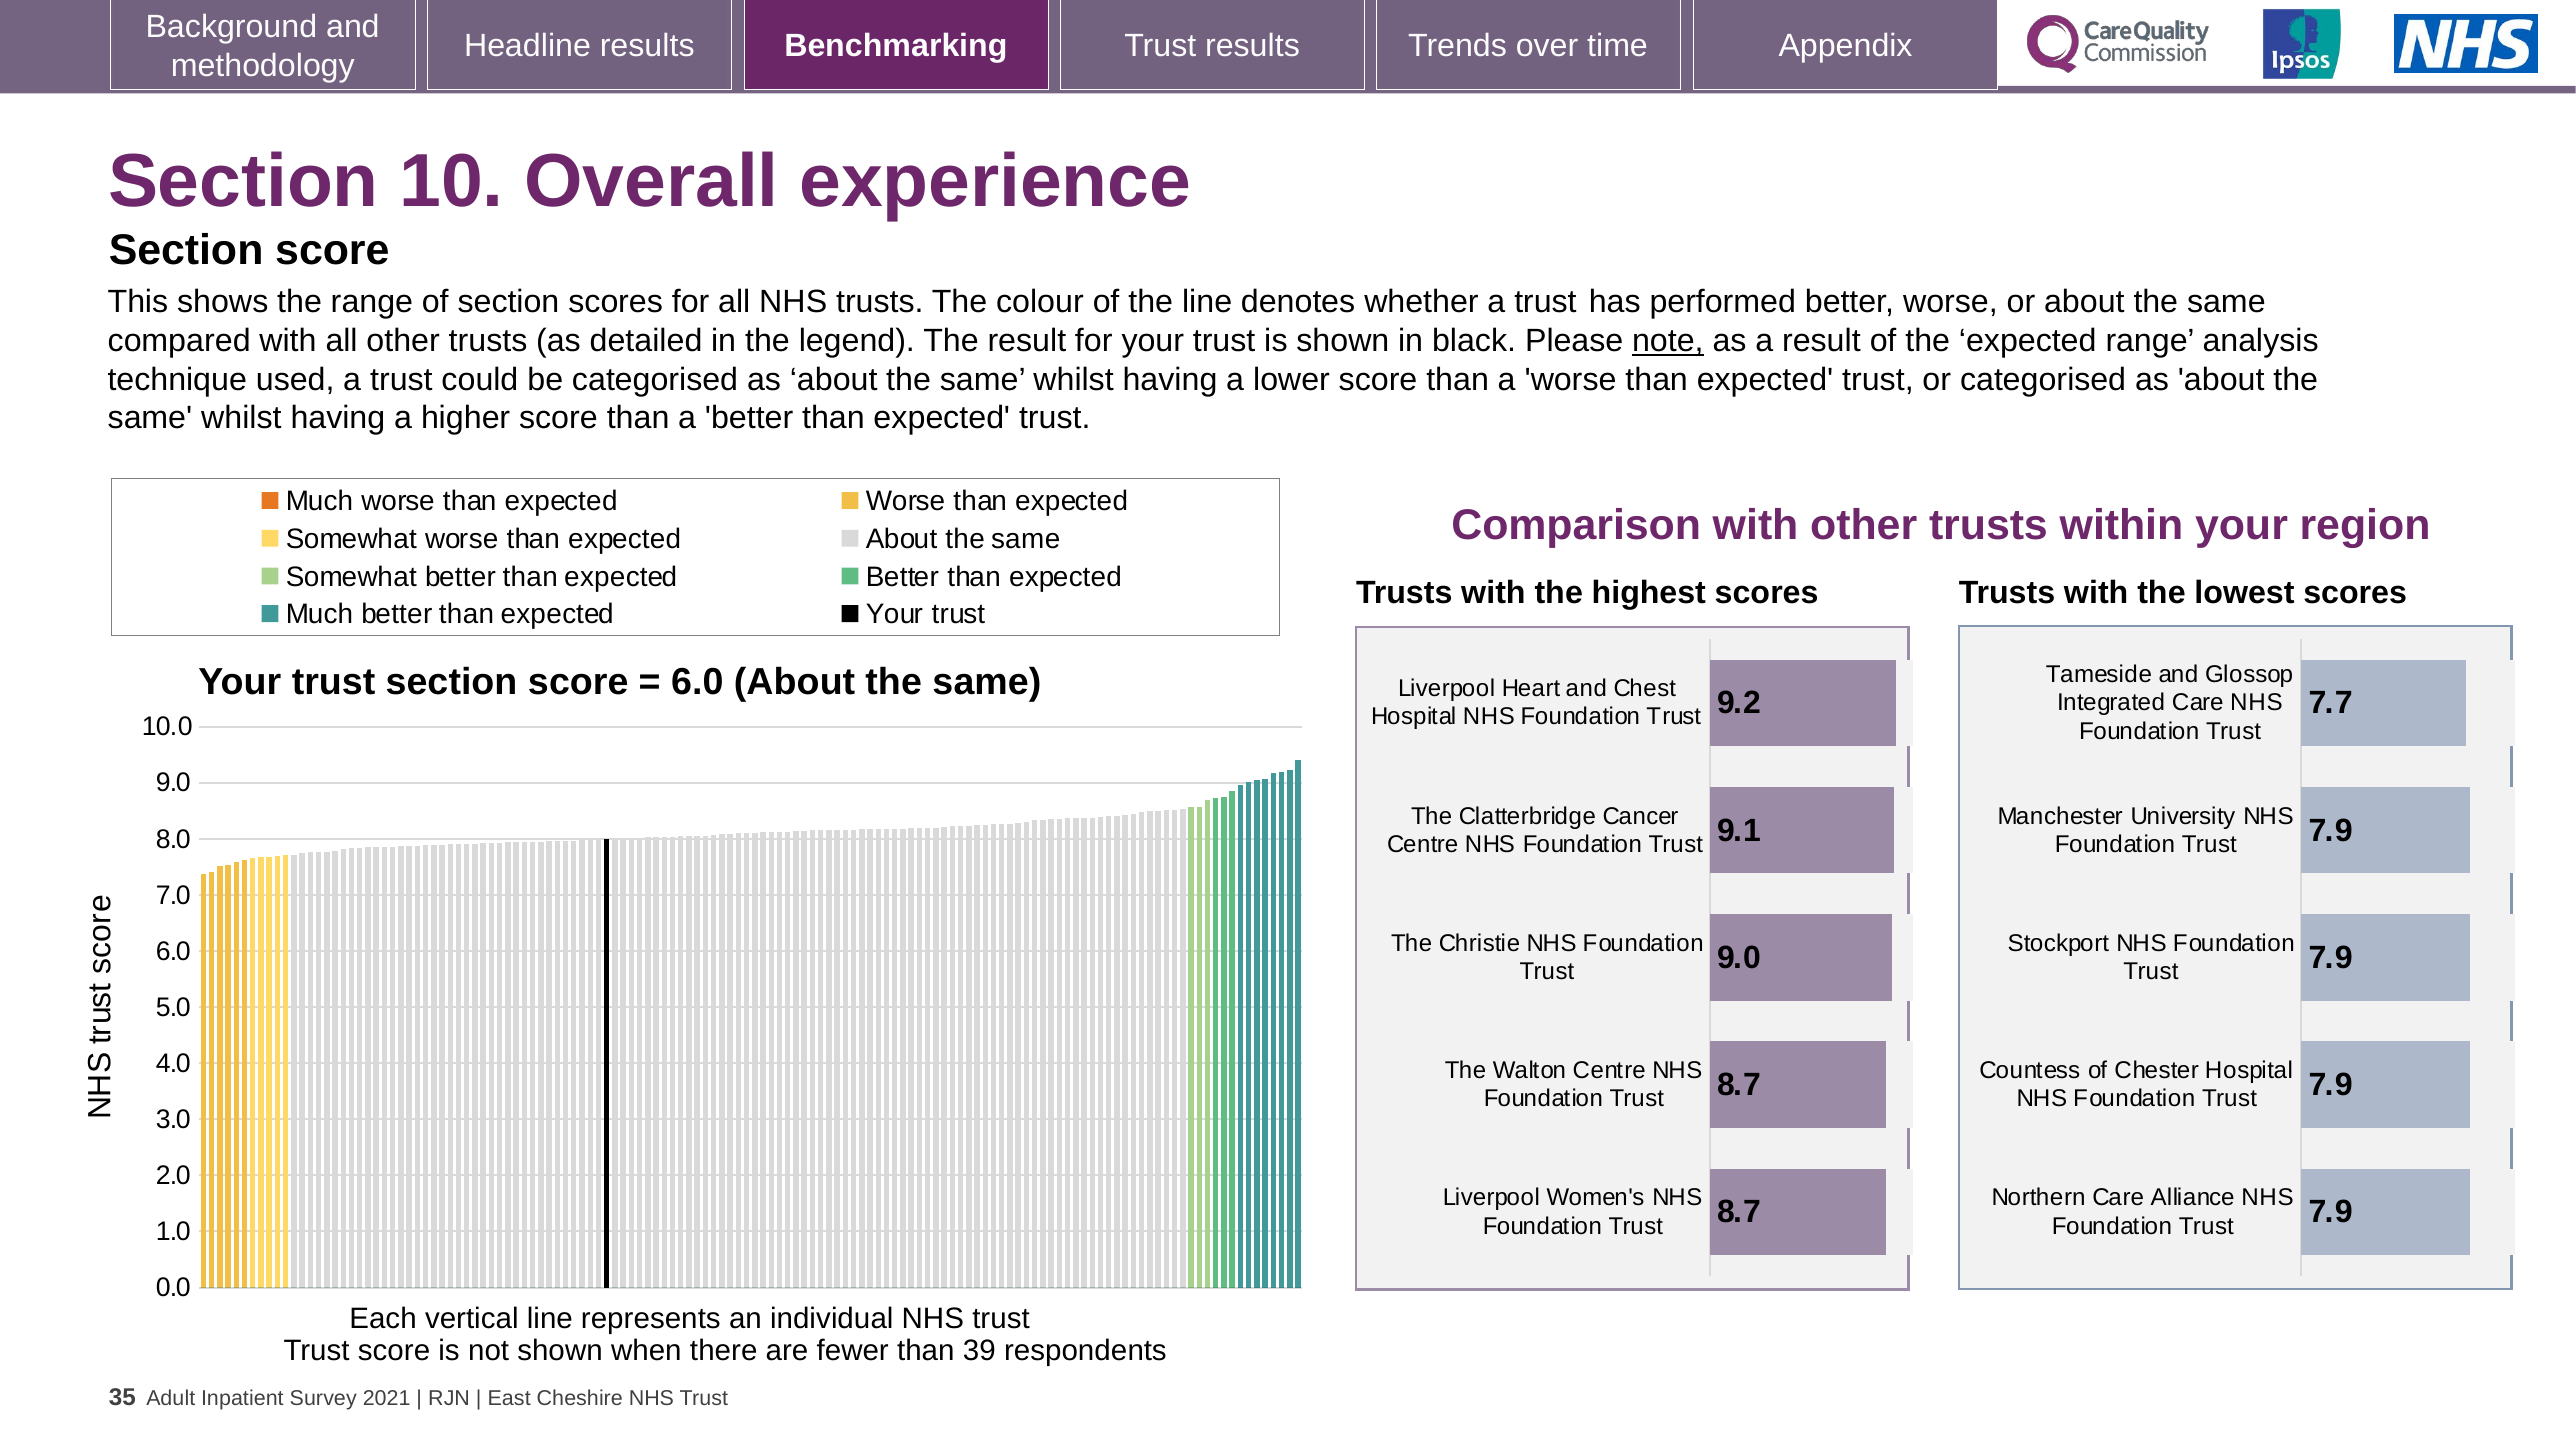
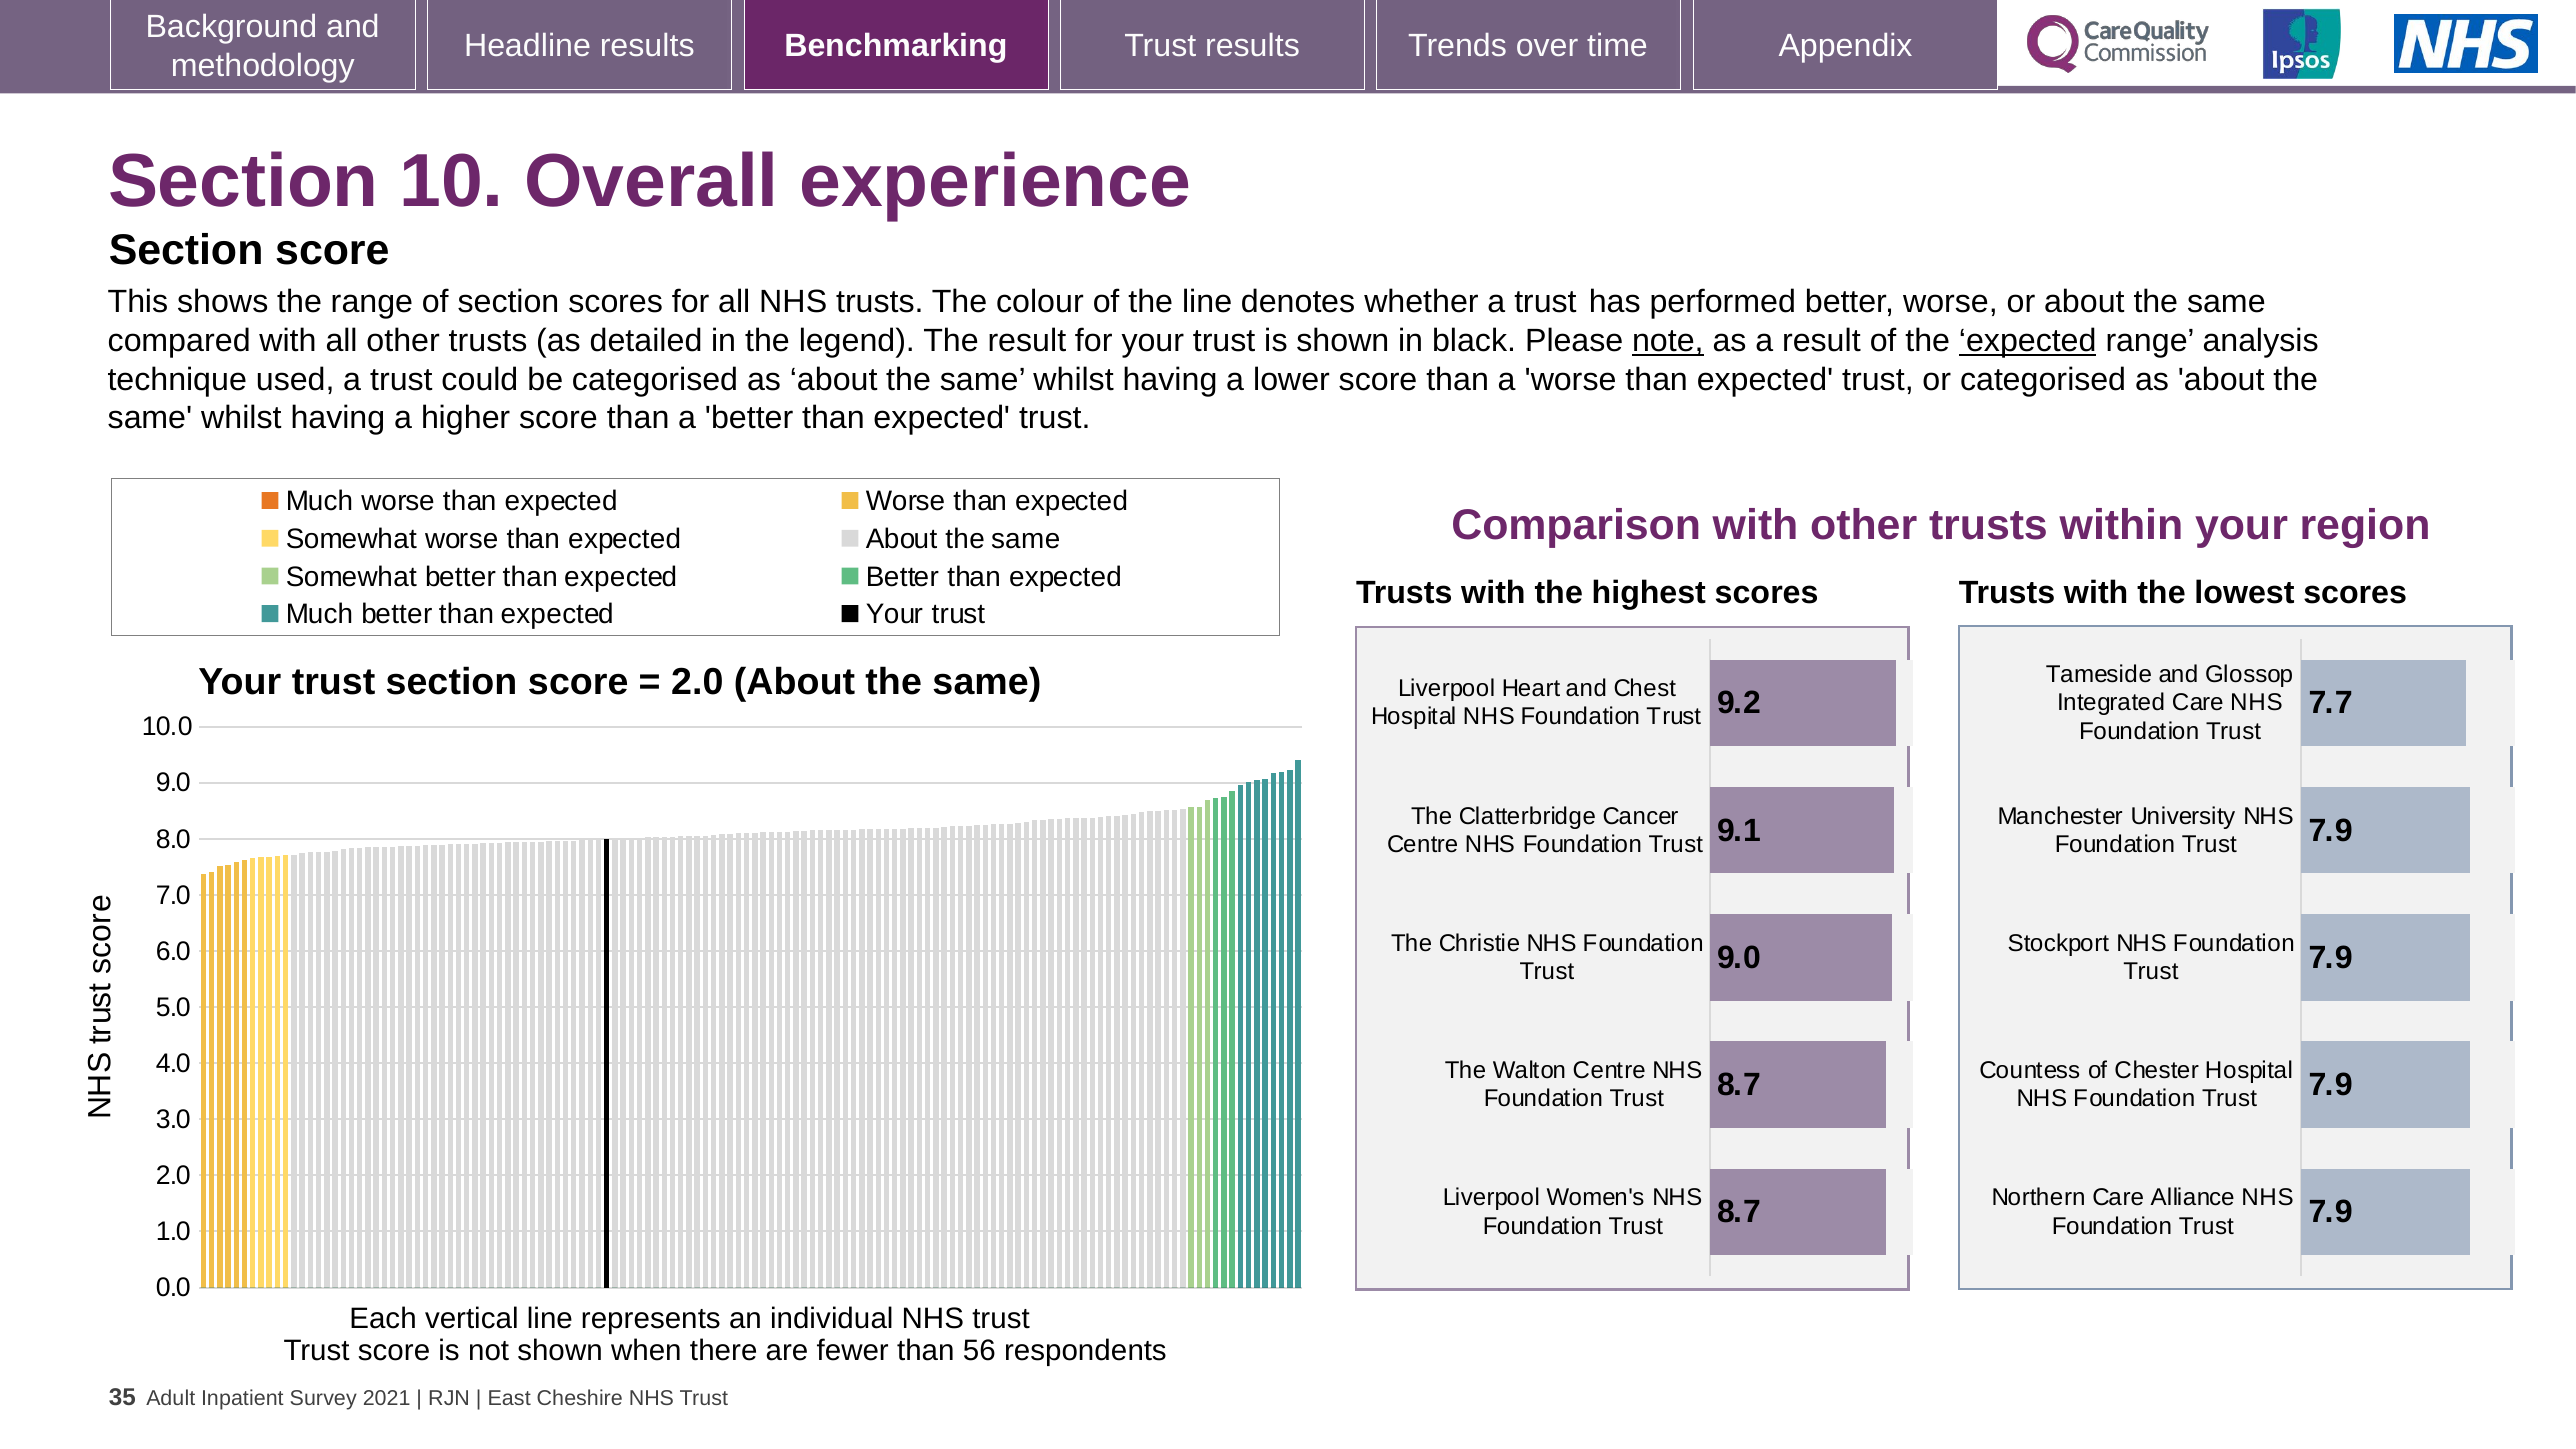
expected underline: none -> present (2028, 341)
6.0: 6.0 -> 2.0 (697, 682)
39: 39 -> 56 (979, 1350)
